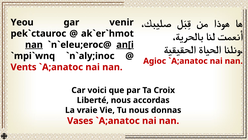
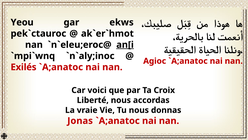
venir: venir -> ekws (122, 22)
nan underline: present -> none (34, 45)
Vents: Vents -> Exilés (24, 67)
Vases: Vases -> Jonas (80, 120)
